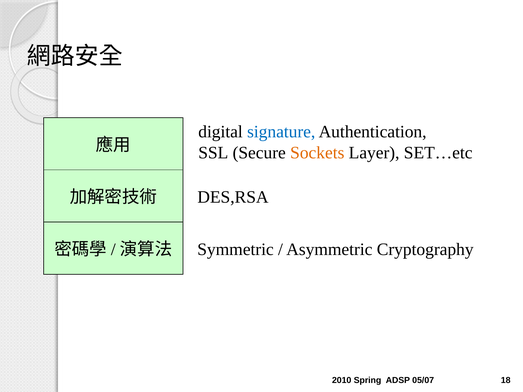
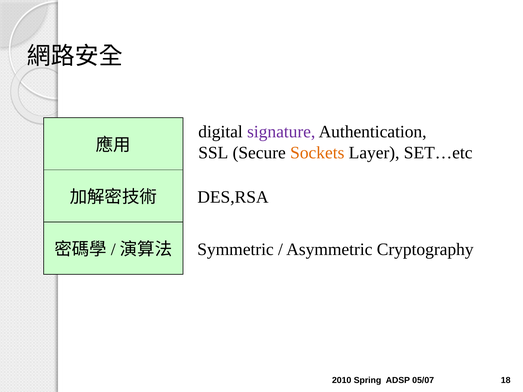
signature colour: blue -> purple (281, 132)
